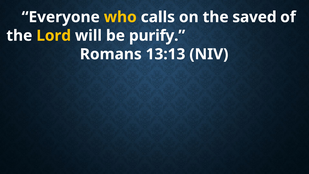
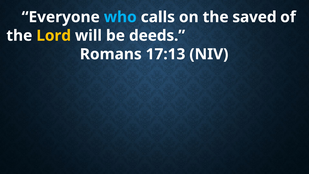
who colour: yellow -> light blue (120, 17)
purify: purify -> deeds (157, 36)
13:13: 13:13 -> 17:13 (166, 54)
